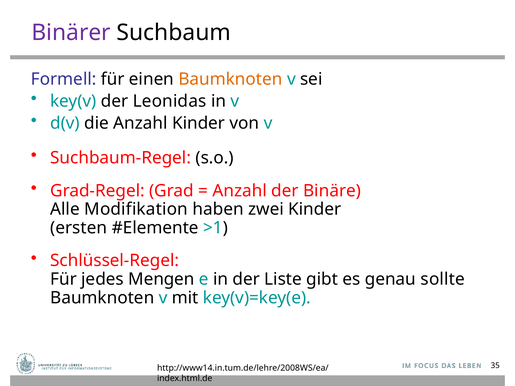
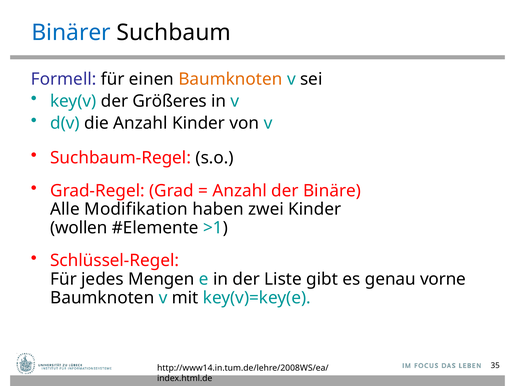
Binärer colour: purple -> blue (71, 33)
Leonidas: Leonidas -> Größeres (170, 101)
ersten: ersten -> wollen (79, 228)
sollte: sollte -> vorne (443, 279)
